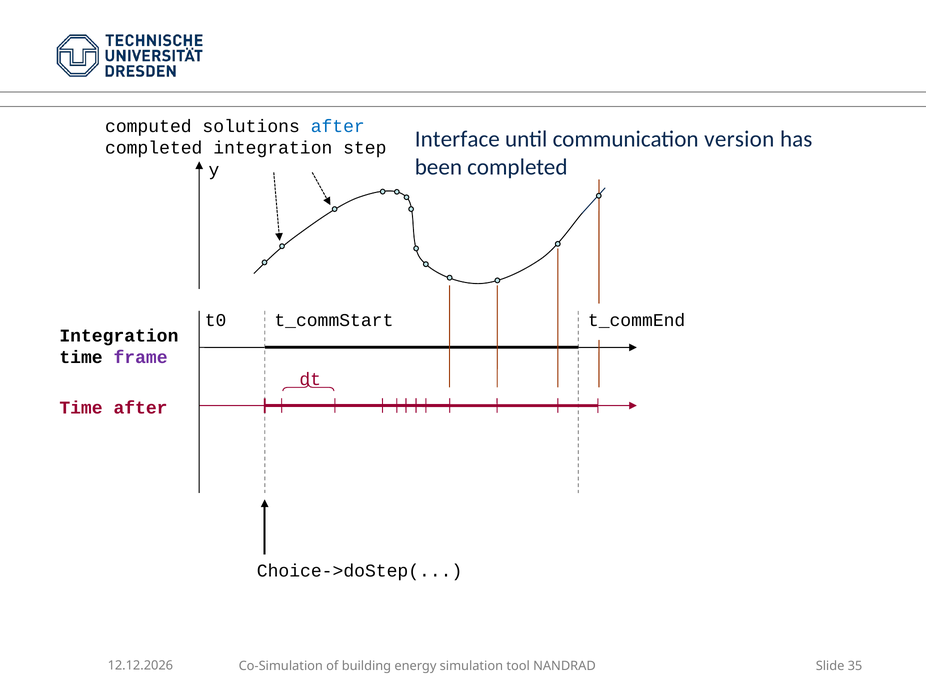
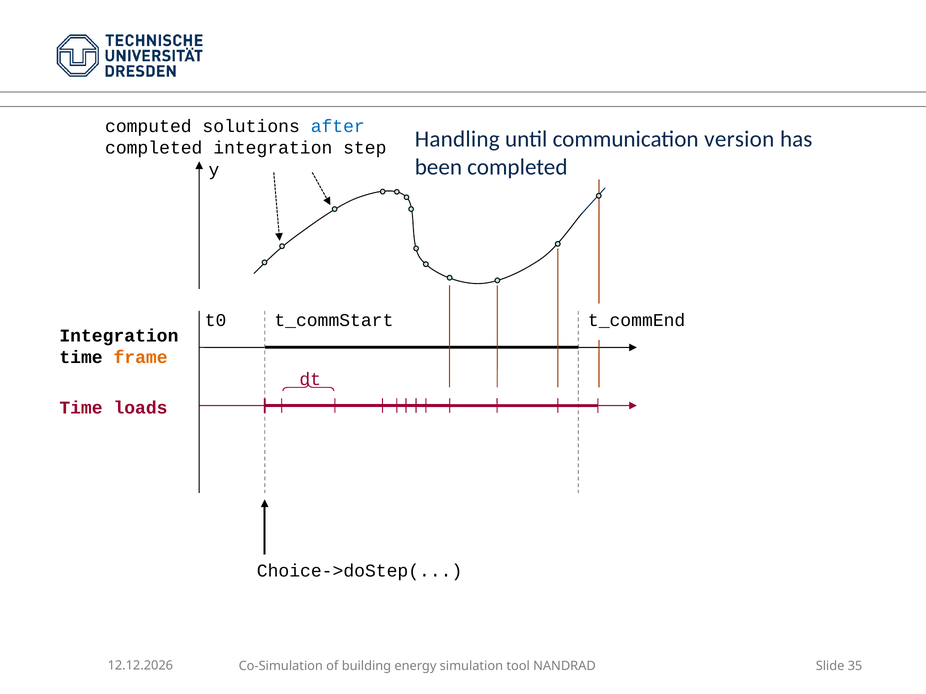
Interface: Interface -> Handling (457, 139)
frame colour: purple -> orange (141, 358)
Time after: after -> loads (140, 408)
